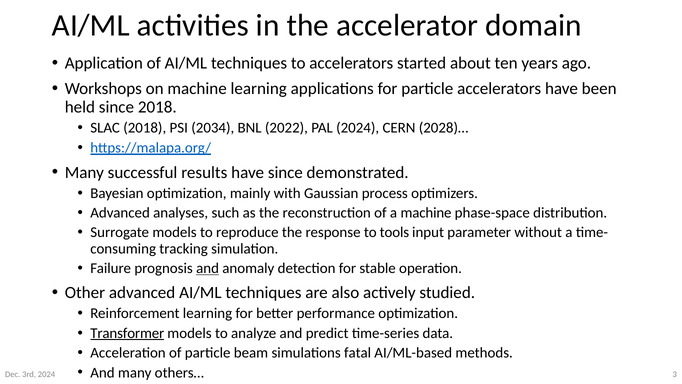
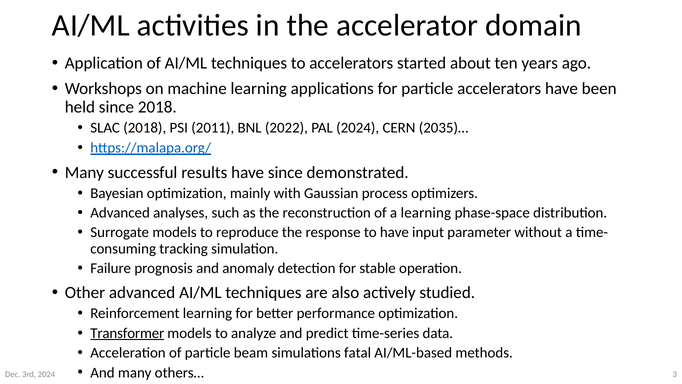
2034: 2034 -> 2011 (213, 128)
2028)…: 2028)… -> 2035)… (444, 128)
a machine: machine -> learning (426, 213)
to tools: tools -> have (394, 232)
and underline: present -> none (208, 268)
